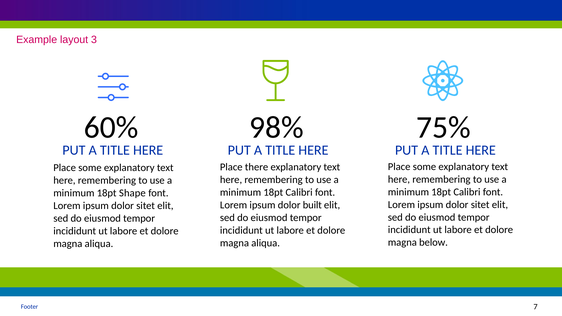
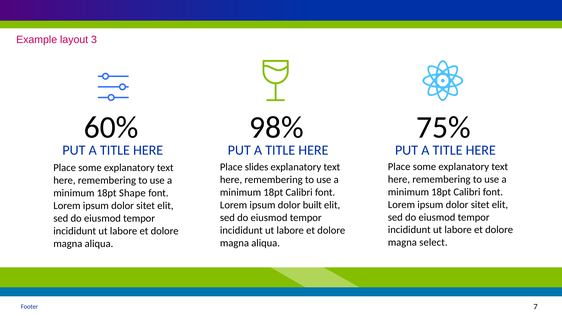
there: there -> slides (257, 167)
below: below -> select (433, 243)
